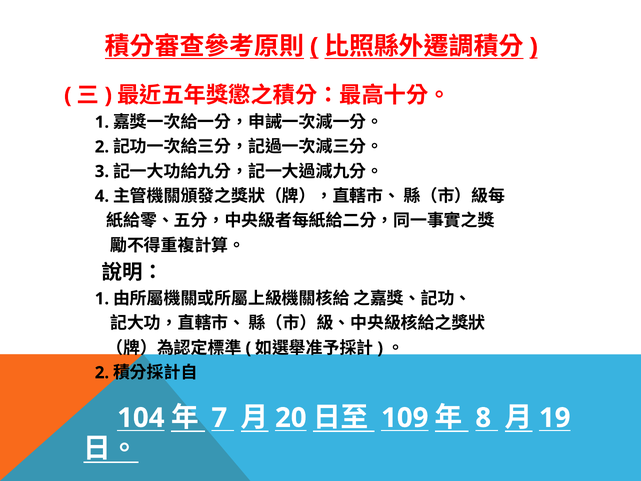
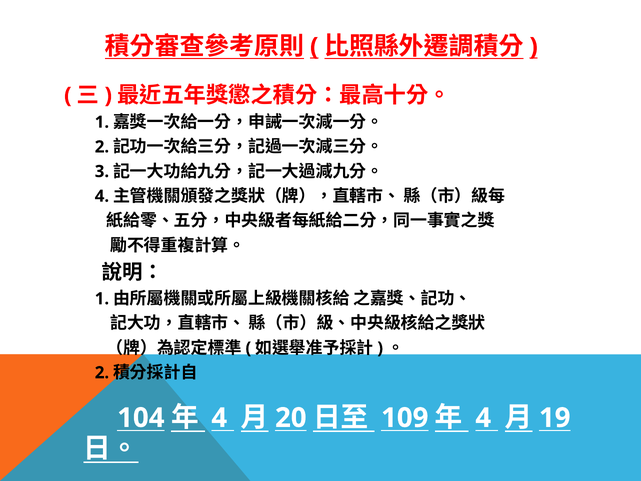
7: 7 -> 4 (219, 418)
8: 8 -> 4 (483, 418)
